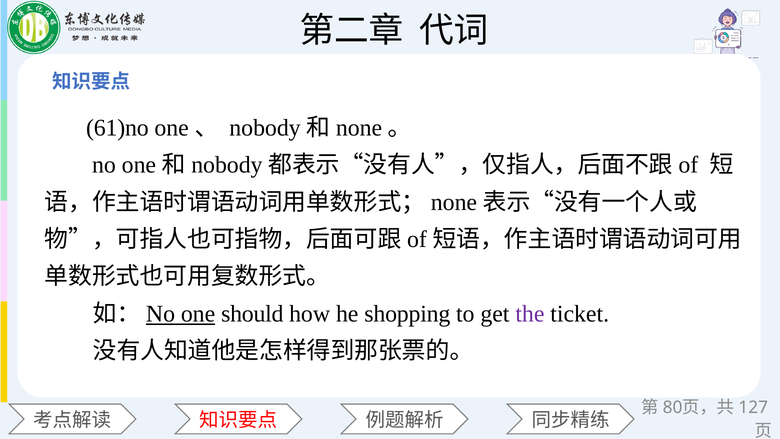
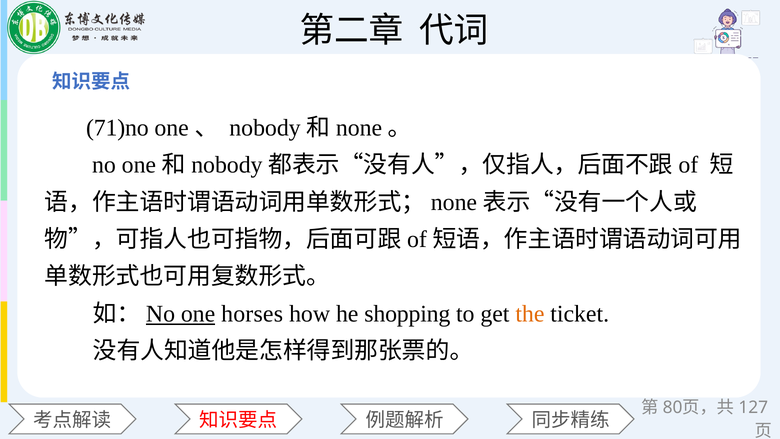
61)no: 61)no -> 71)no (117, 128)
should: should -> horses (252, 314)
the colour: purple -> orange (530, 314)
